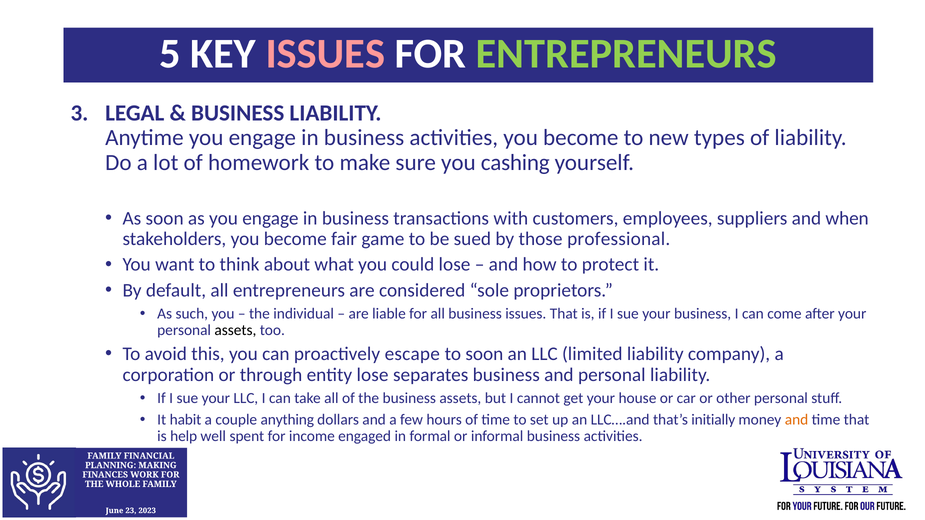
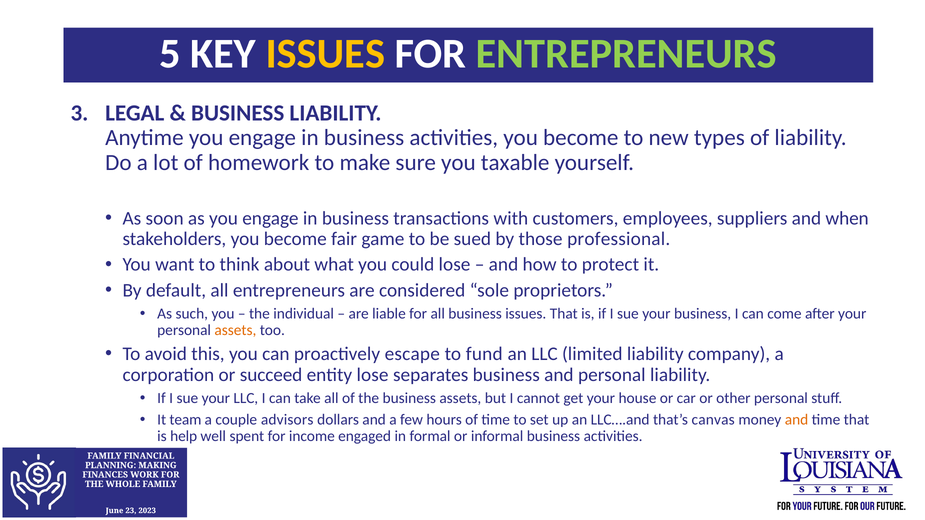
ISSUES colour: pink -> yellow (325, 54)
cashing: cashing -> taxable (515, 163)
assets colour: black -> orange (235, 331)
to soon: soon -> fund (484, 354)
through: through -> succeed (271, 375)
habit: habit -> team (185, 420)
anything: anything -> advisors (287, 420)
initially: initially -> canvas (713, 420)
